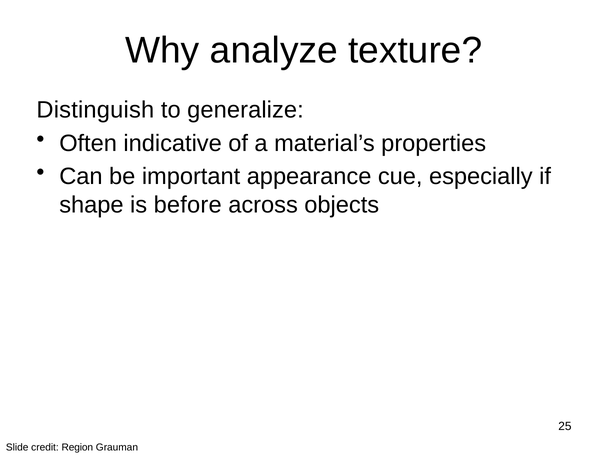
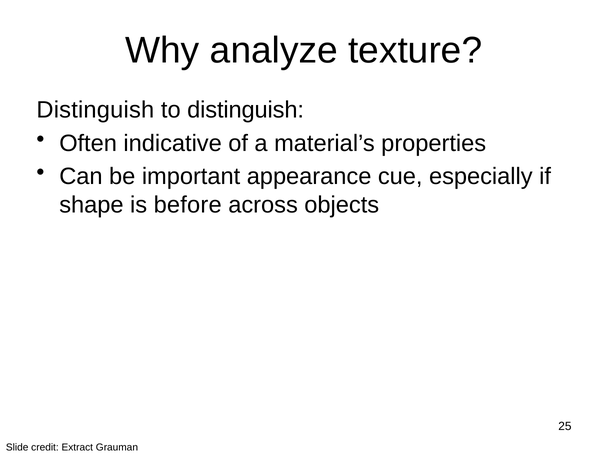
to generalize: generalize -> distinguish (246, 110)
Region: Region -> Extract (77, 447)
